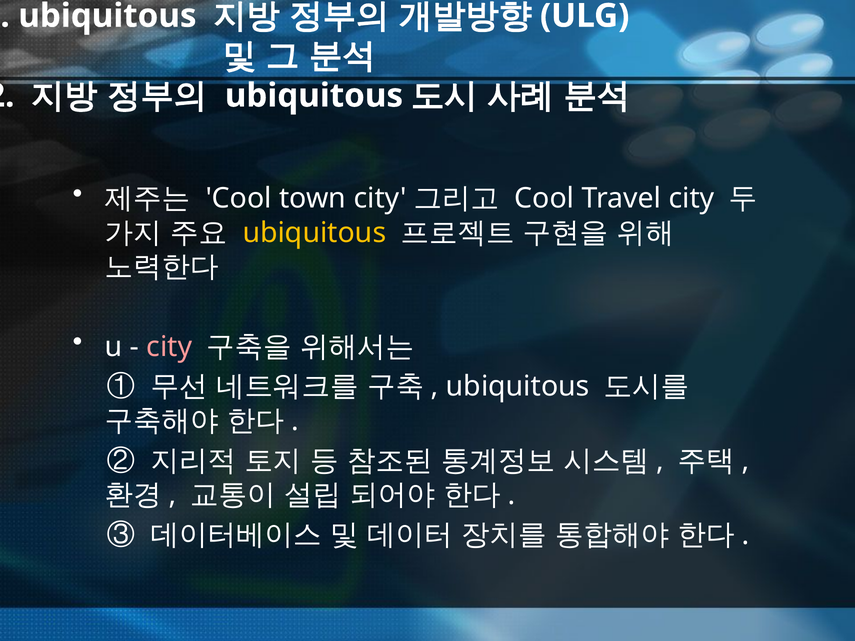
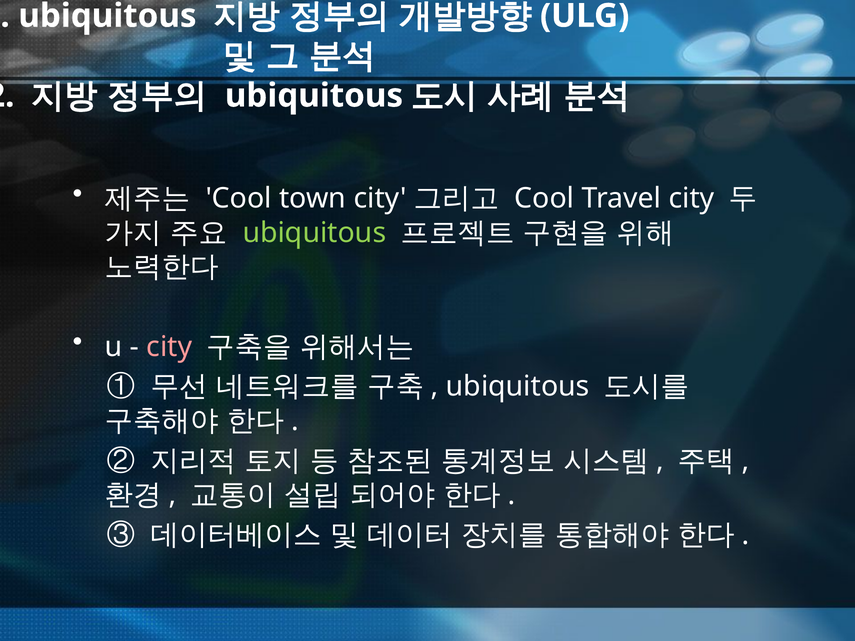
ubiquitous colour: yellow -> light green (314, 233)
